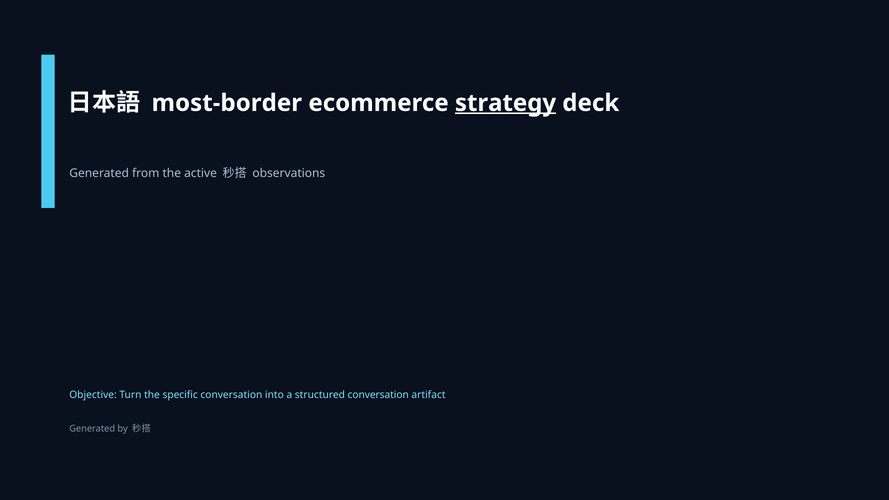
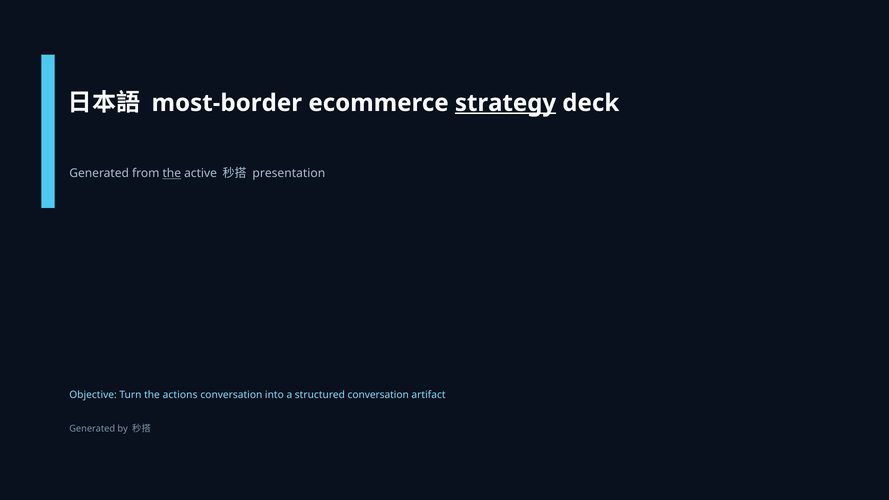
the underline: none -> present (172, 174)
observations: observations -> presentation (289, 174)
specific: specific -> actions (180, 395)
